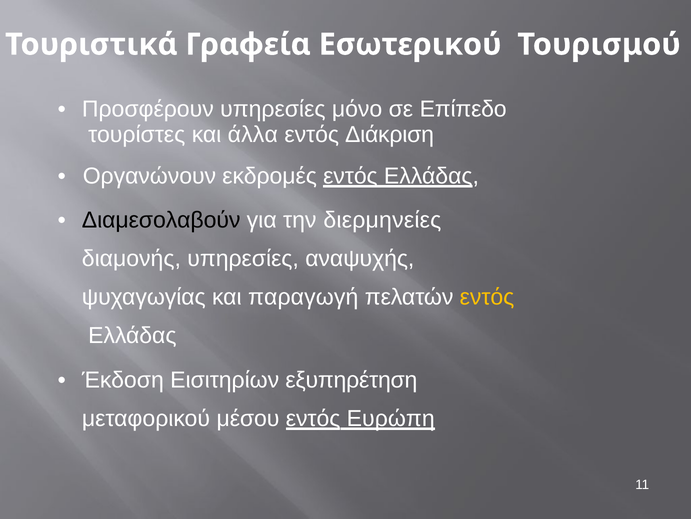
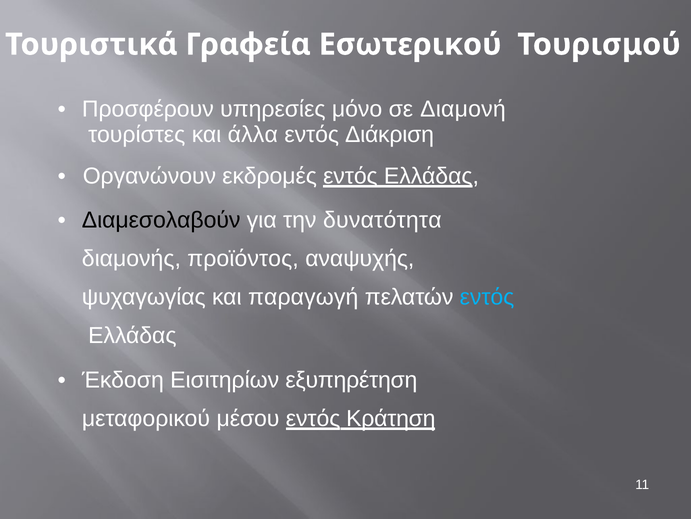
Επίπεδο: Επίπεδο -> Διαμονή (463, 109)
διερμηνείες: διερμηνείες -> δυνατότητα (382, 220)
διαμονής υπηρεσίες: υπηρεσίες -> προϊόντος (243, 258)
εντός colour: yellow -> light blue (487, 297)
Ευρώπη: Ευρώπη -> Κράτηση (391, 418)
